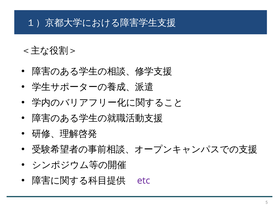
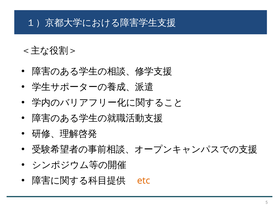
etc colour: purple -> orange (144, 181)
